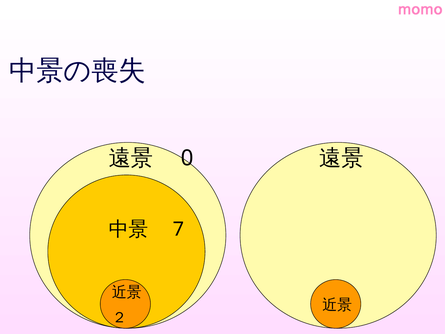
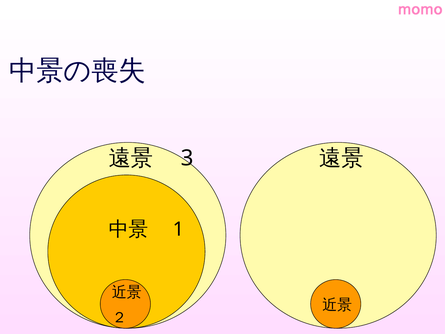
0: 0 -> 3 (187, 158)
7: 7 -> 1 (179, 229)
